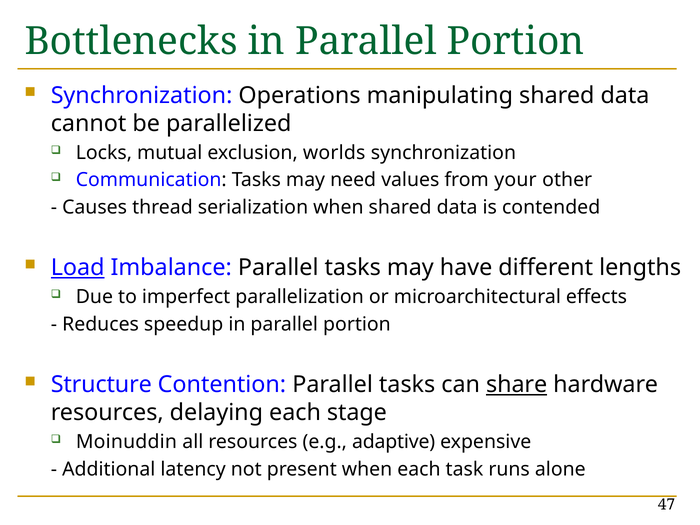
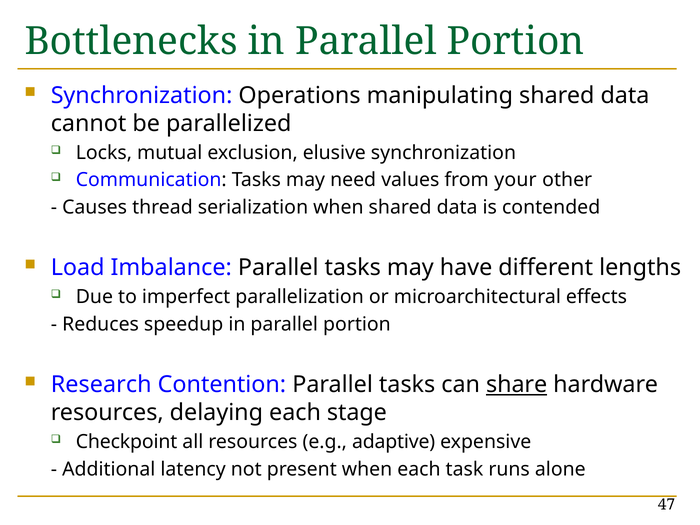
worlds: worlds -> elusive (334, 153)
Load underline: present -> none (78, 268)
Structure: Structure -> Research (101, 385)
Moinuddin: Moinuddin -> Checkpoint (127, 442)
